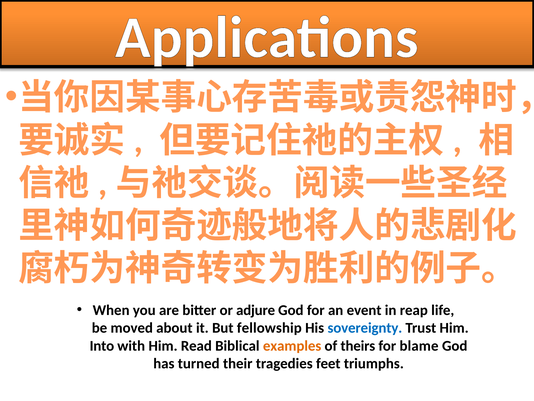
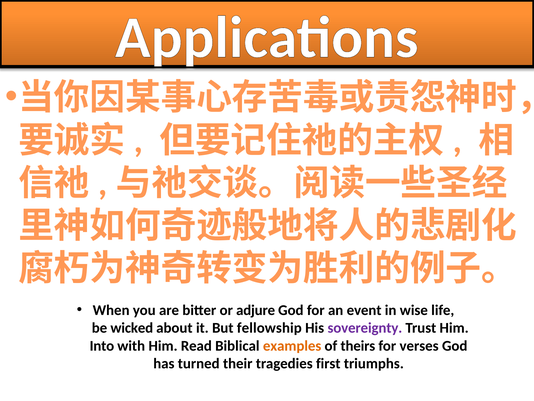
reap: reap -> wise (414, 310)
moved: moved -> wicked (132, 328)
sovereignty colour: blue -> purple (365, 328)
blame: blame -> verses (419, 345)
feet: feet -> first (328, 363)
